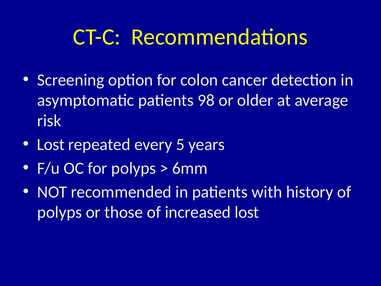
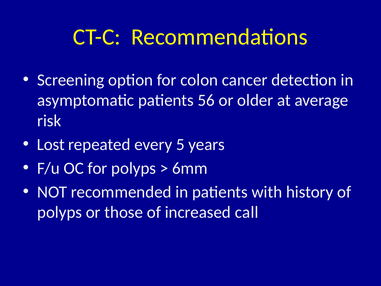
98: 98 -> 56 (206, 100)
increased lost: lost -> call (247, 212)
